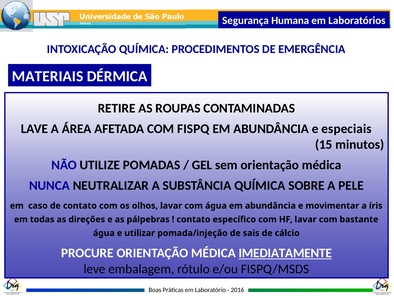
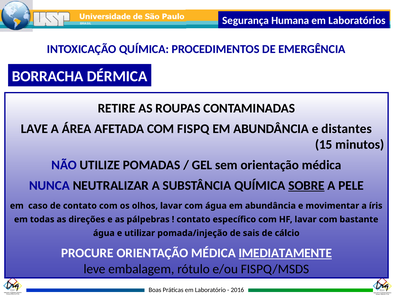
MATERIAIS: MATERIAIS -> BORRACHA (48, 76)
especiais: especiais -> distantes (347, 128)
SOBRE underline: none -> present (306, 185)
